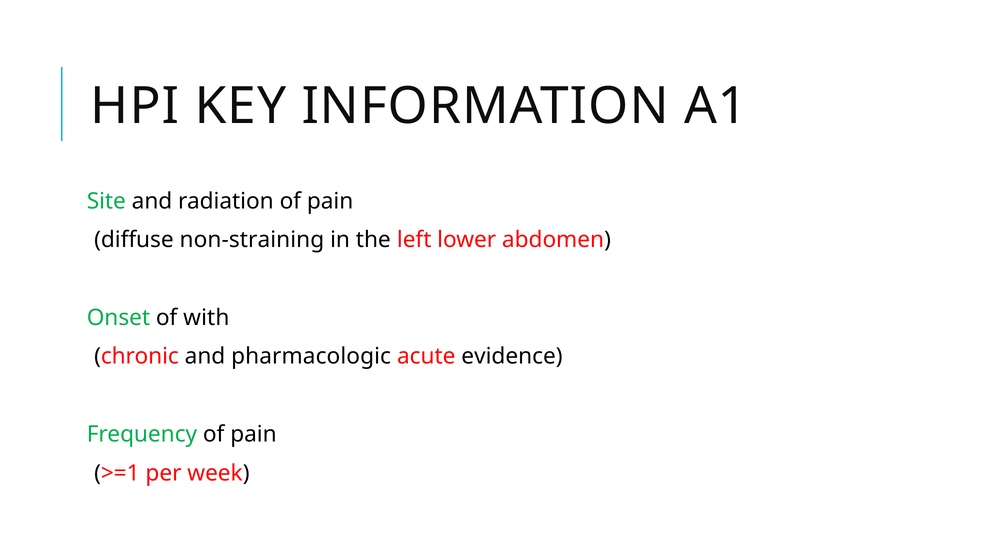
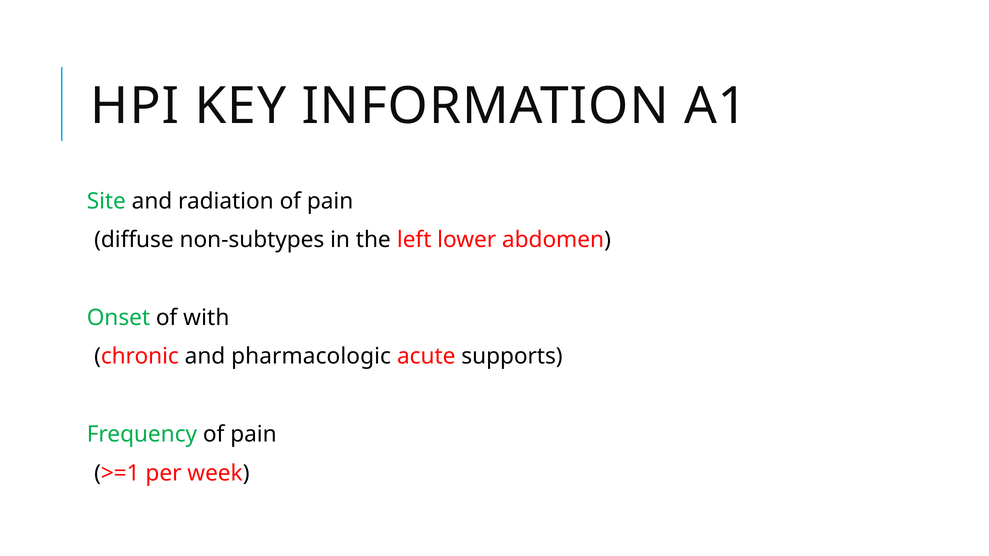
non-straining: non-straining -> non-subtypes (252, 240)
evidence: evidence -> supports (512, 357)
